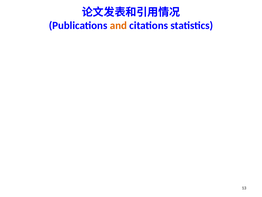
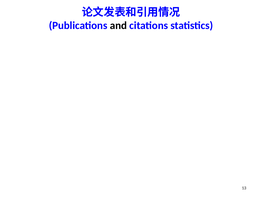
and colour: orange -> black (118, 25)
